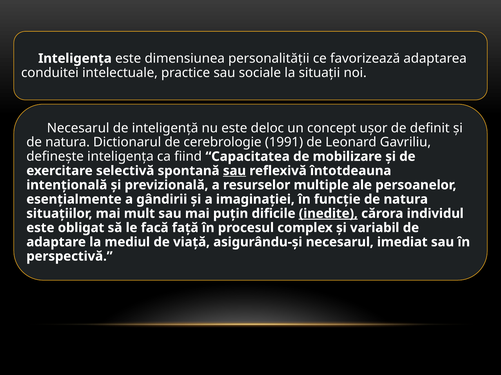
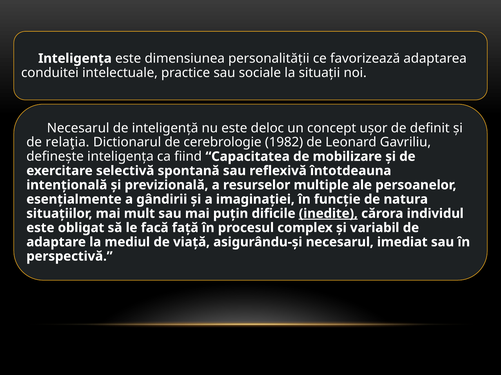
natura: natura -> relaţia (67, 143)
1991: 1991 -> 1982 (284, 143)
sau underline: present -> none (234, 171)
